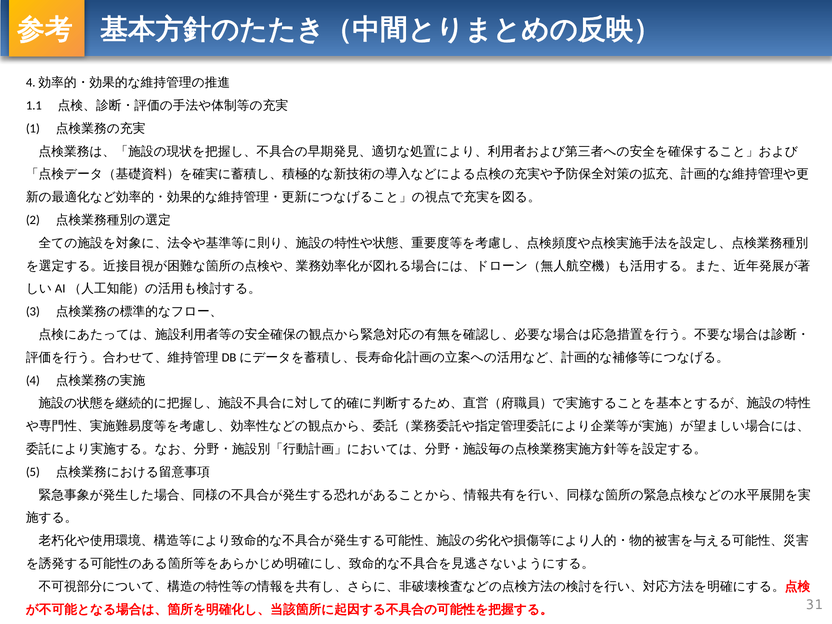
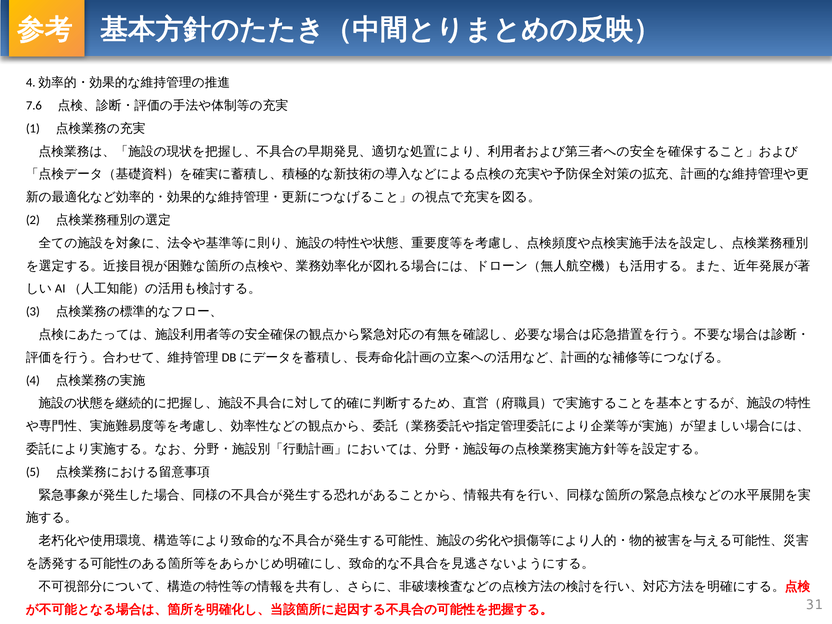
1.1: 1.1 -> 7.6 (34, 106)
